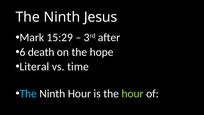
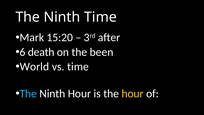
Ninth Jesus: Jesus -> Time (100, 17)
15:29: 15:29 -> 15:20 (60, 37)
hope: hope -> been (102, 52)
Literal: Literal -> World (34, 66)
hour colour: light green -> yellow (133, 93)
